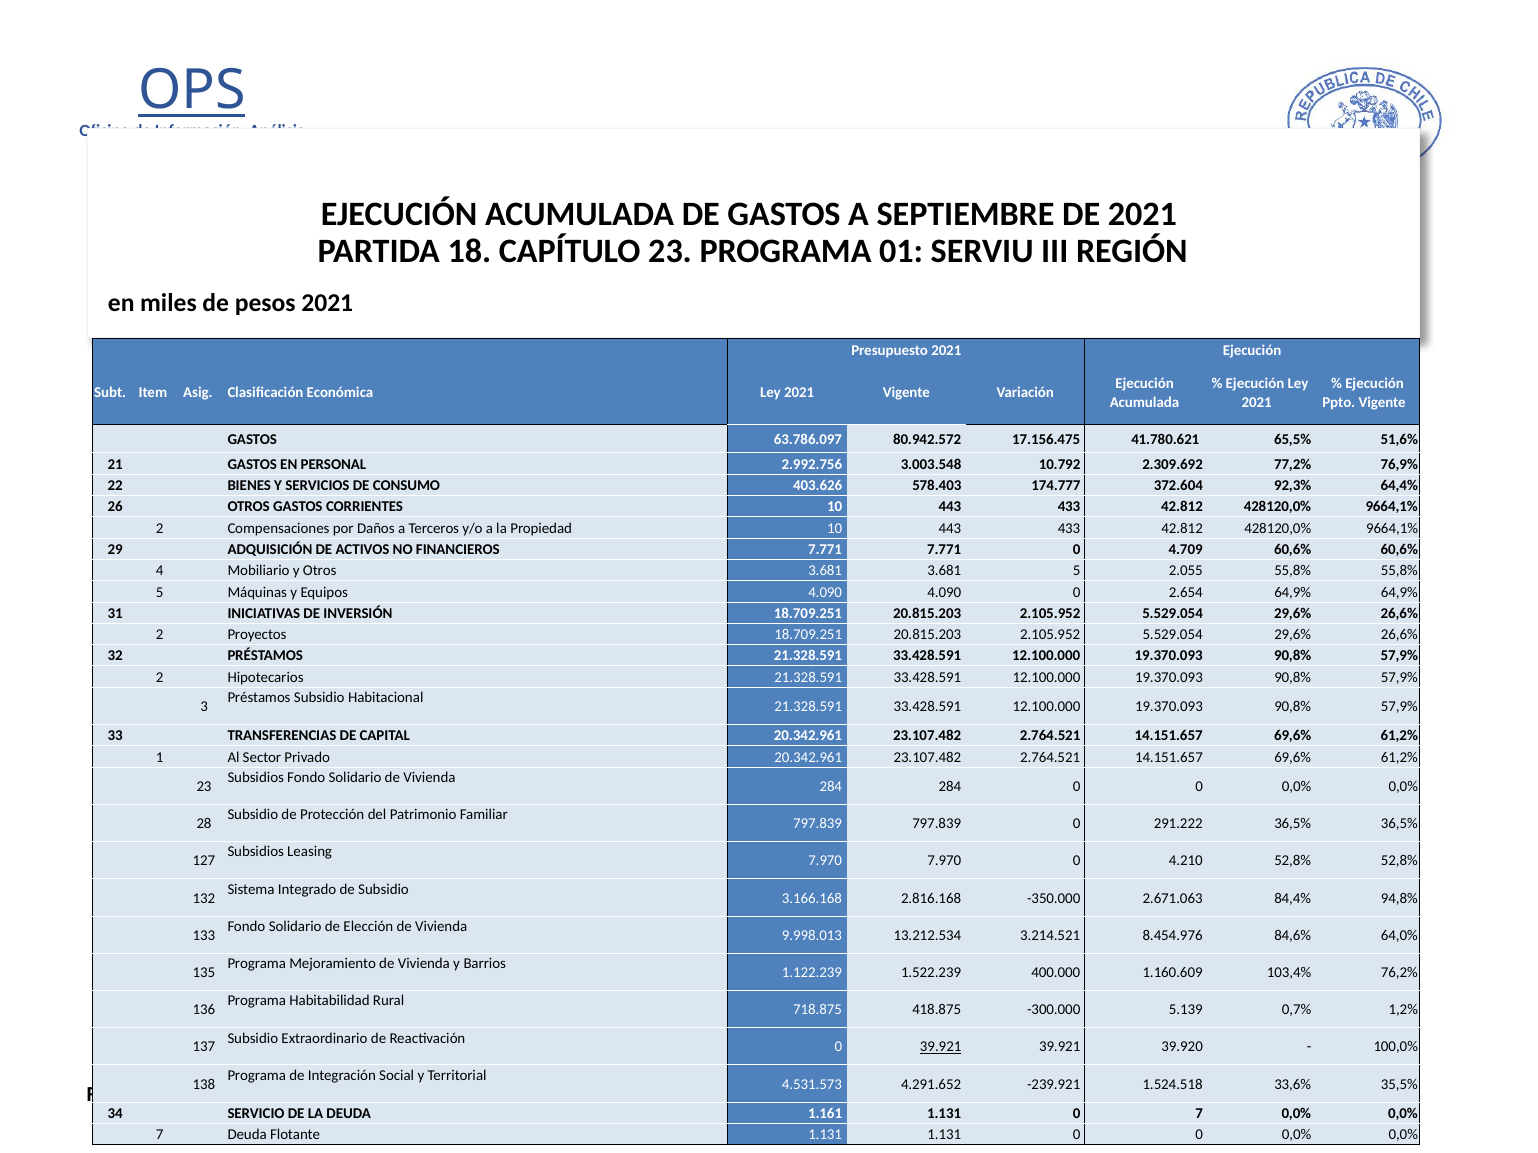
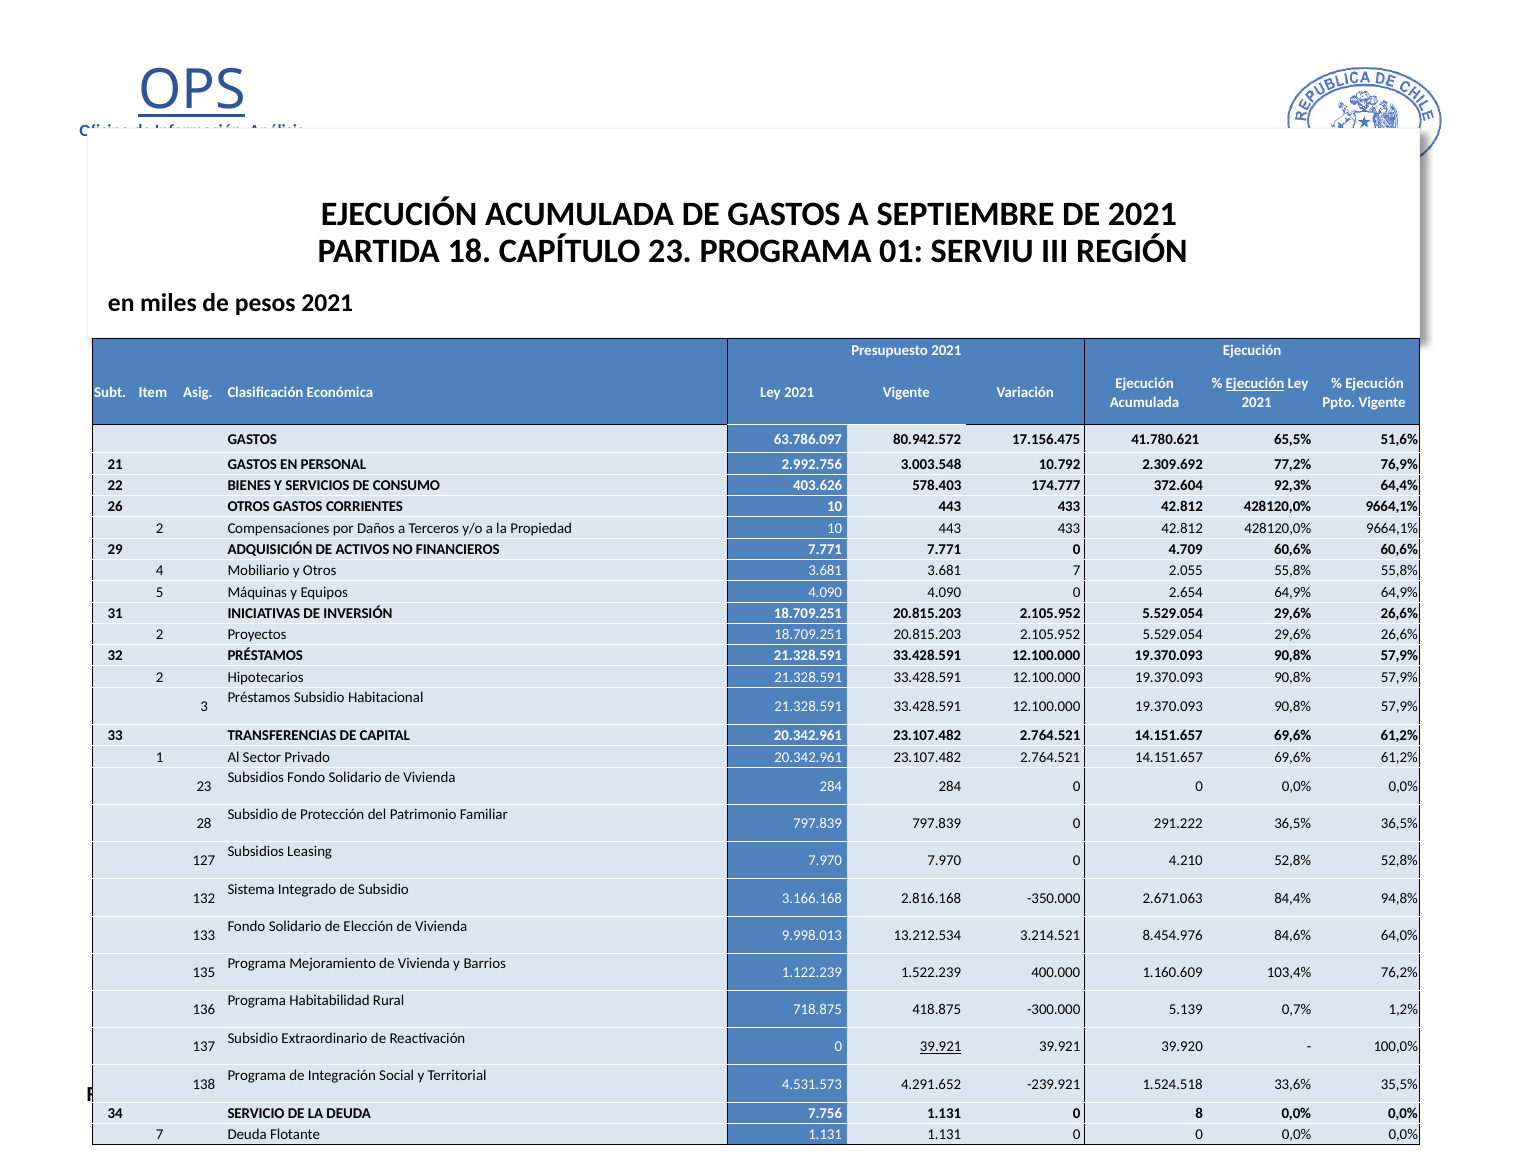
Ejecución underline: none -> present (1255, 384)
3.681 5: 5 -> 7 (1077, 571)
1.161: 1.161 -> 7.756 (825, 1114)
0 7: 7 -> 8 (1199, 1114)
